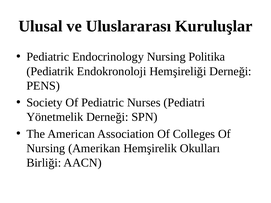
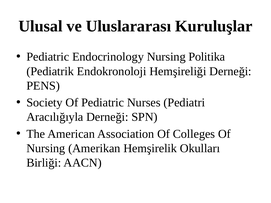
Yönetmelik: Yönetmelik -> Aracılığıyla (55, 117)
